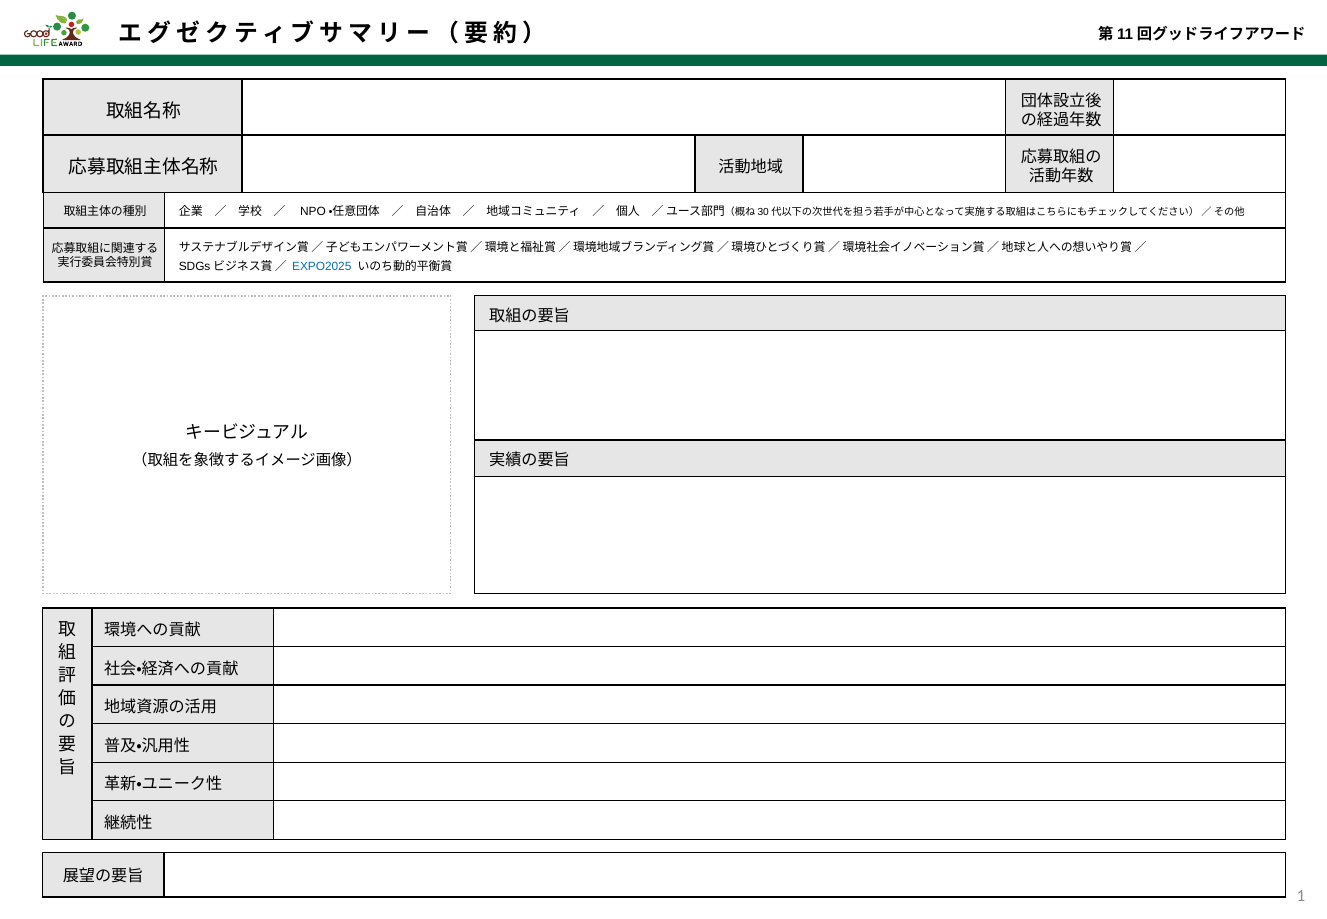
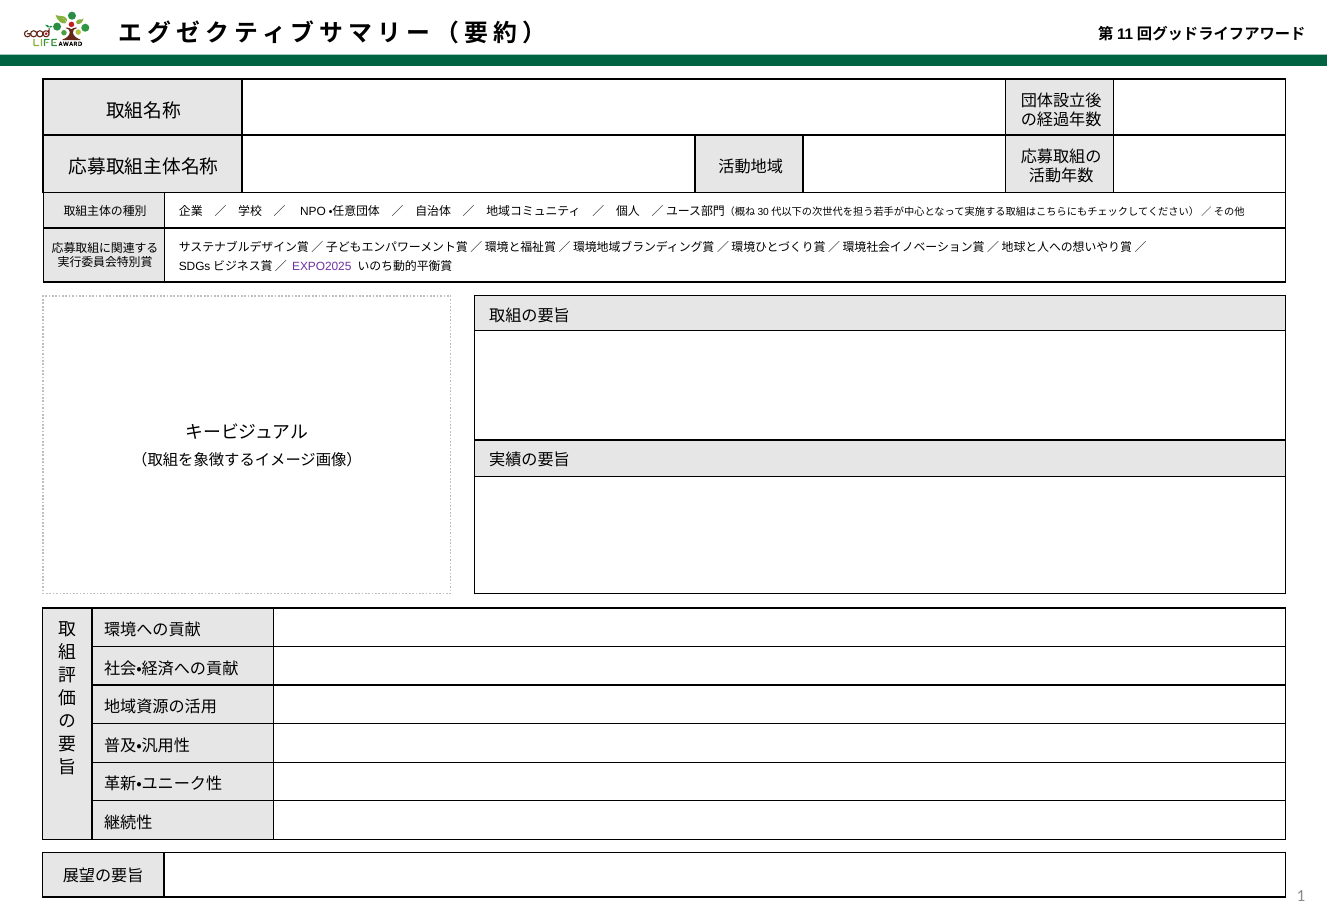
EXPO2025 colour: blue -> purple (322, 267)
